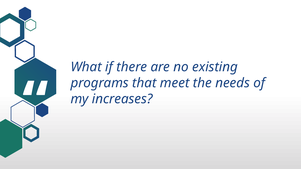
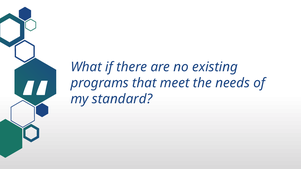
increases: increases -> standard (122, 99)
